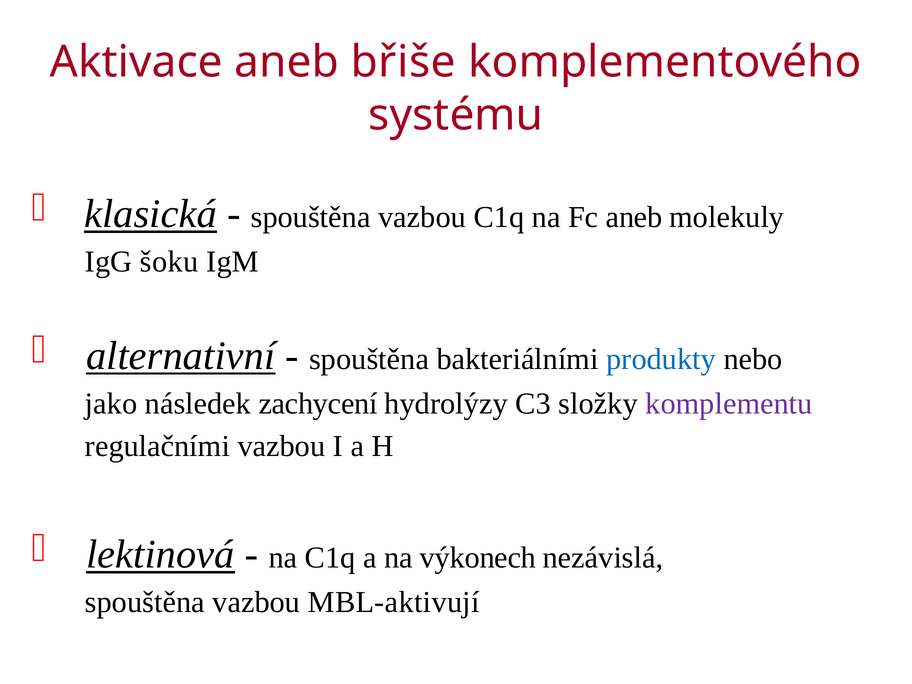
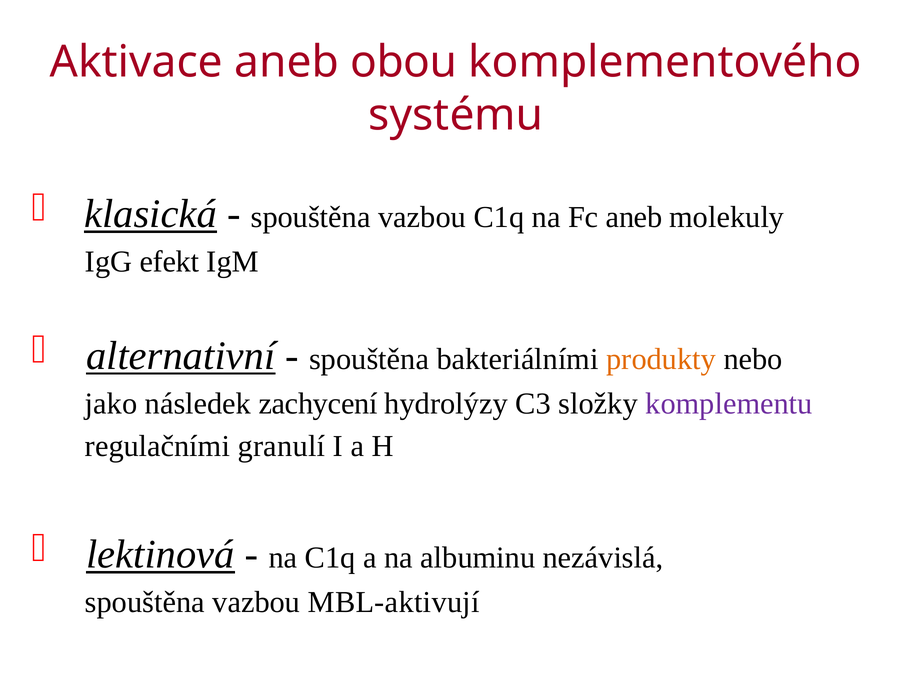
břiše: břiše -> obou (404, 62)
šoku: šoku -> efekt (169, 262)
produkty colour: blue -> orange (661, 359)
regulačními vazbou: vazbou -> granulí (281, 446)
výkonech: výkonech -> albuminu (478, 558)
